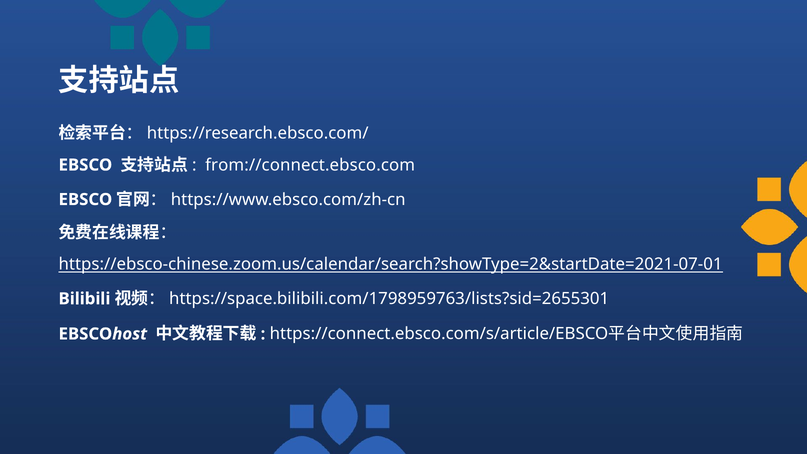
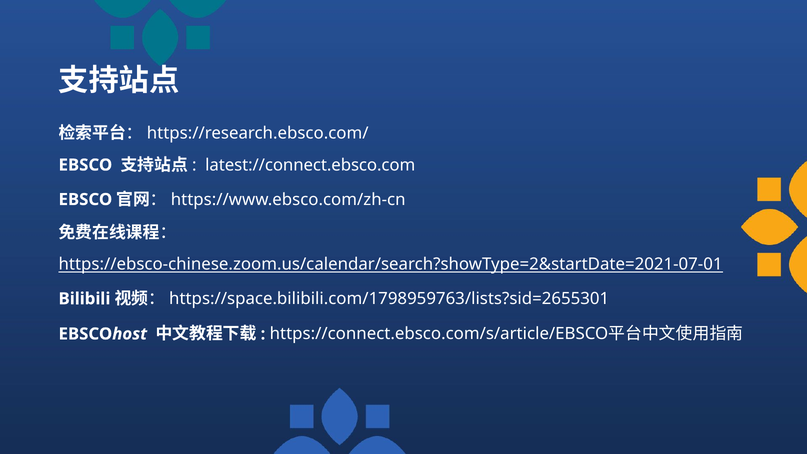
from://connect.ebsco.com: from://connect.ebsco.com -> latest://connect.ebsco.com (310, 165)
